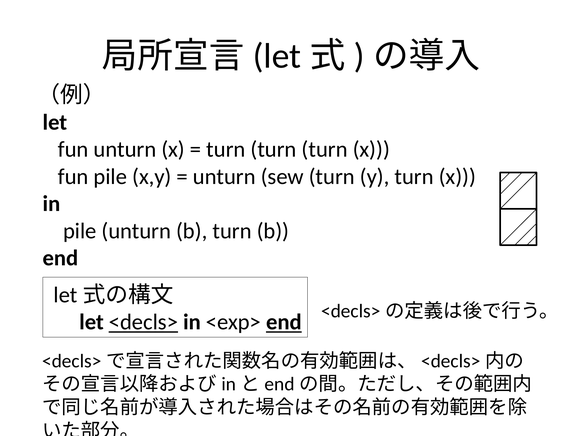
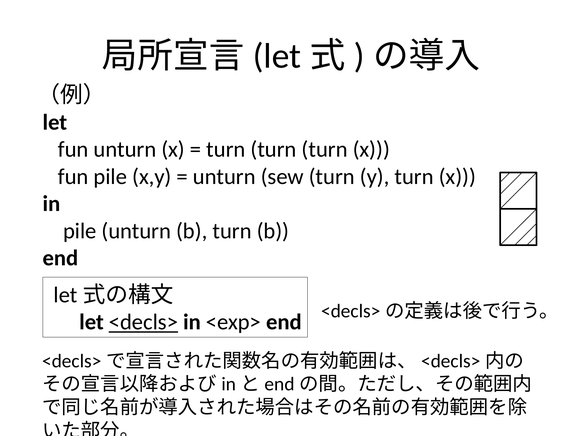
end underline: present -> none (284, 323)
